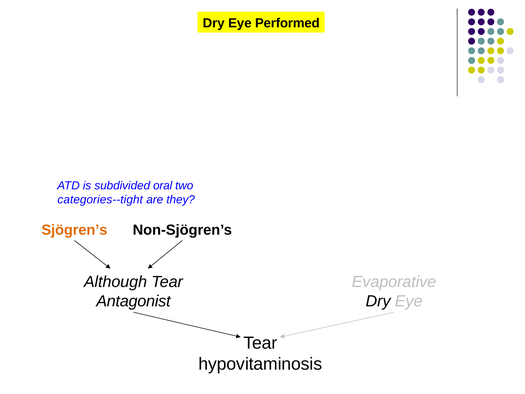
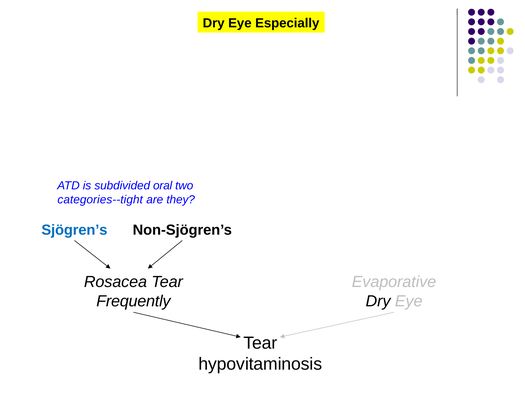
Performed: Performed -> Especially (287, 23)
Sjögren’s colour: orange -> blue (74, 230)
Although: Although -> Rosacea (115, 282)
Antagonist: Antagonist -> Frequently (133, 301)
